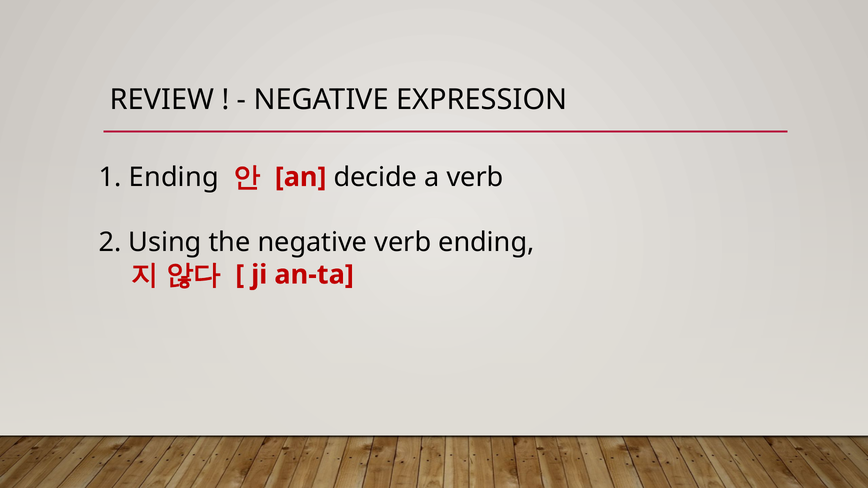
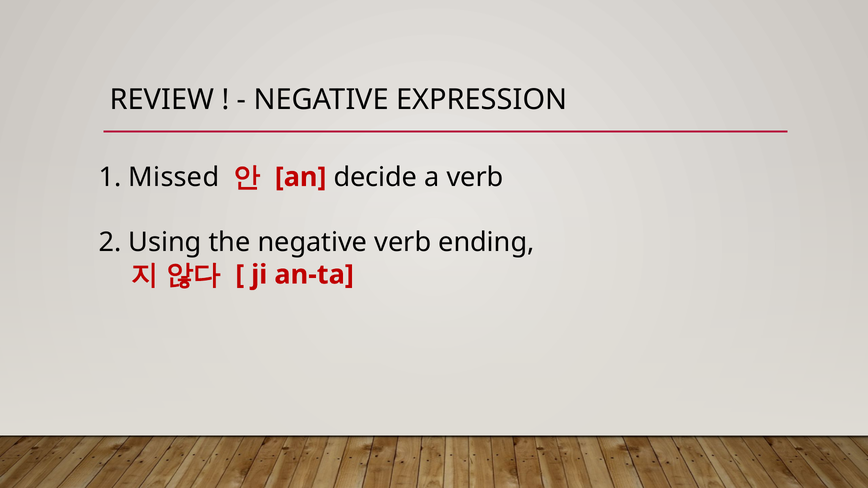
1 Ending: Ending -> Missed (174, 177)
